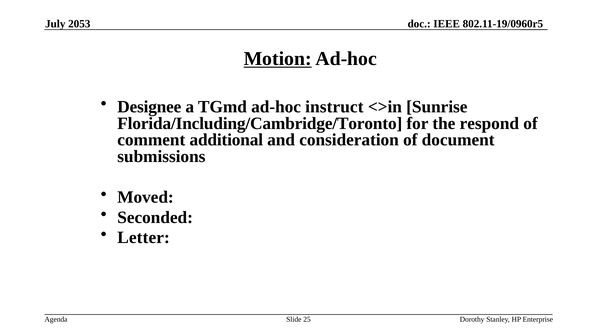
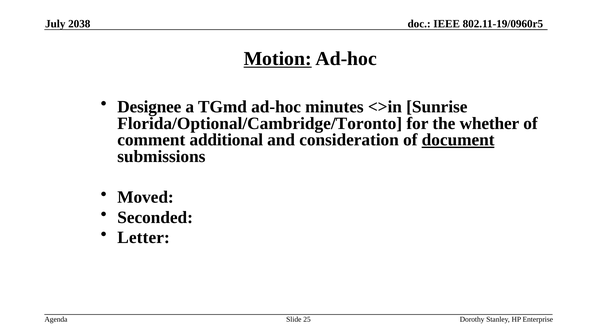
2053: 2053 -> 2038 (79, 24)
instruct: instruct -> minutes (334, 107)
Florida/Including/Cambridge/Toronto: Florida/Including/Cambridge/Toronto -> Florida/Optional/Cambridge/Toronto (260, 123)
respond: respond -> whether (489, 123)
document underline: none -> present (458, 140)
